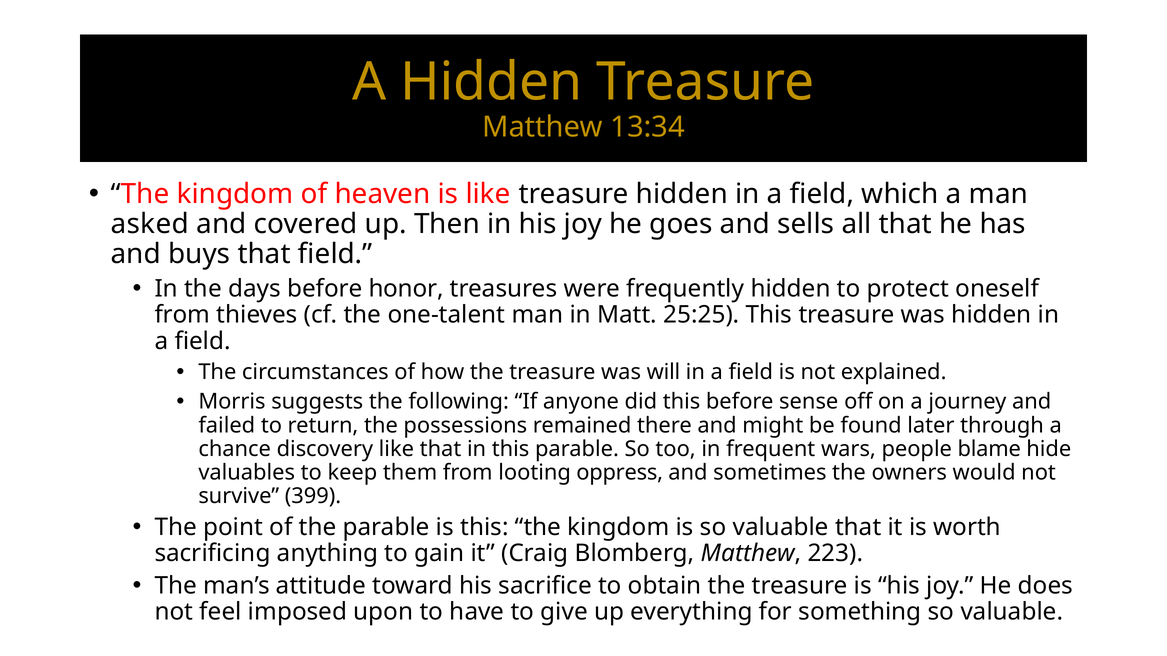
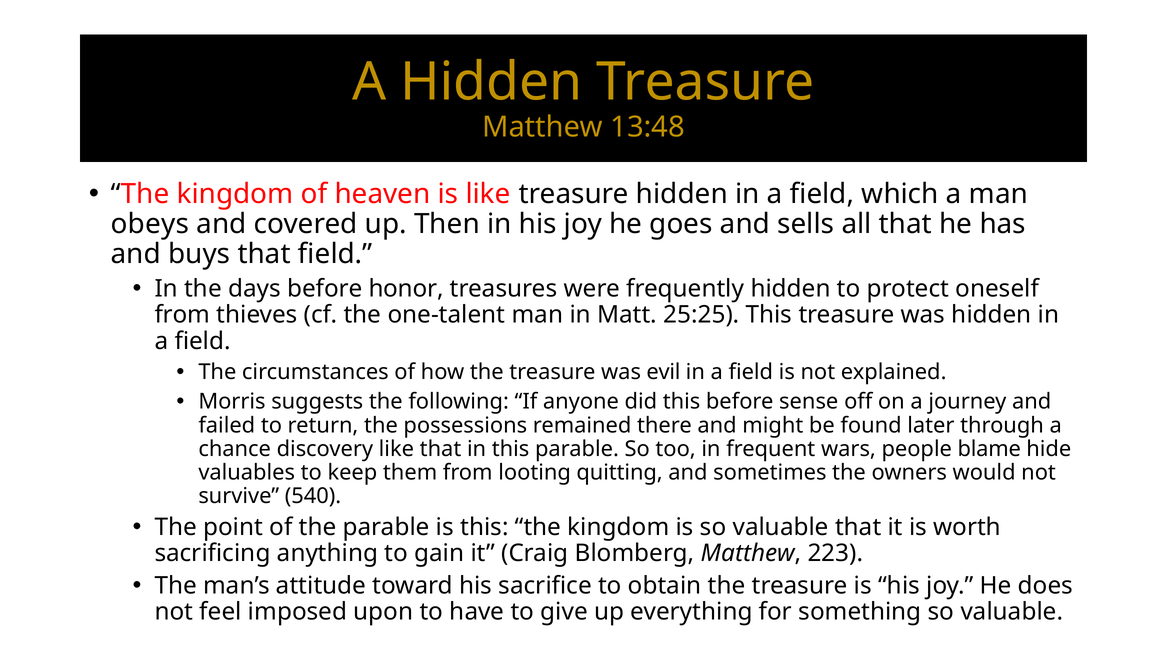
13:34: 13:34 -> 13:48 (648, 127)
asked: asked -> obeys (150, 224)
will: will -> evil (663, 372)
oppress: oppress -> quitting (620, 473)
399: 399 -> 540 (313, 497)
